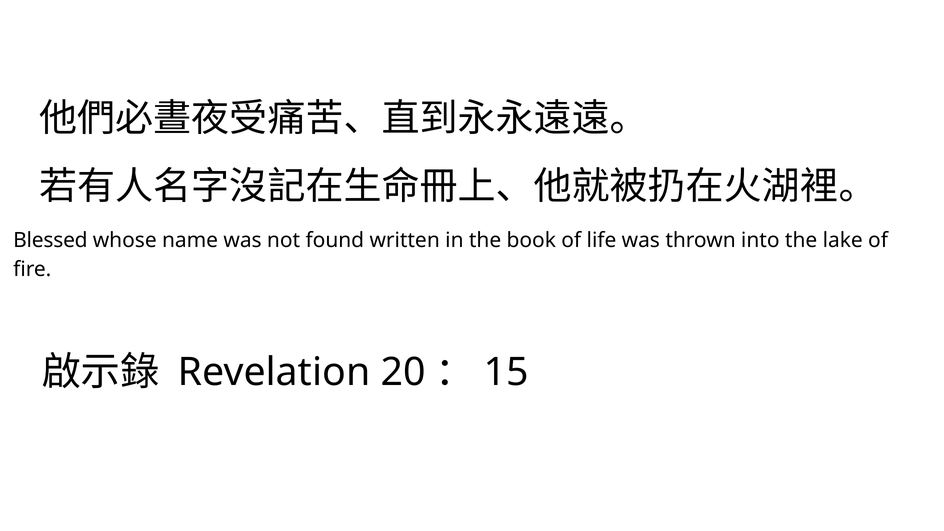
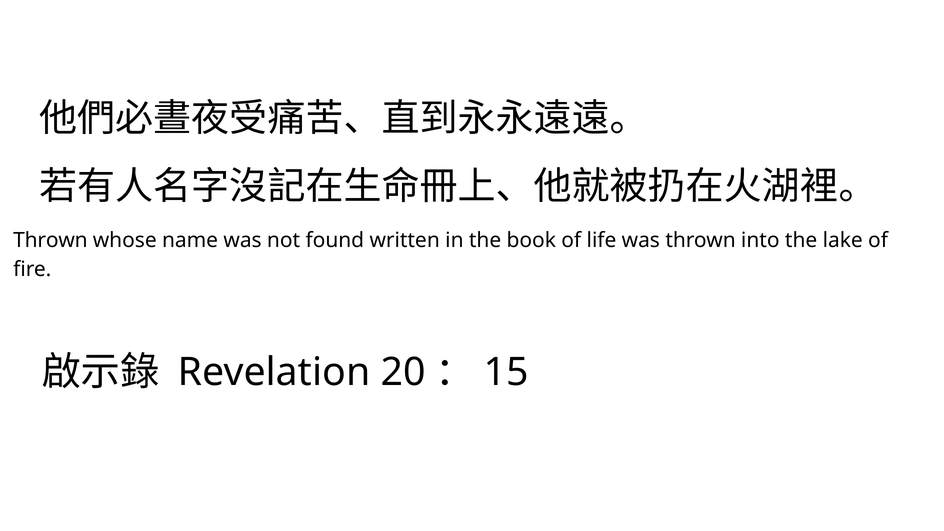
Blessed: Blessed -> Thrown (50, 240)
